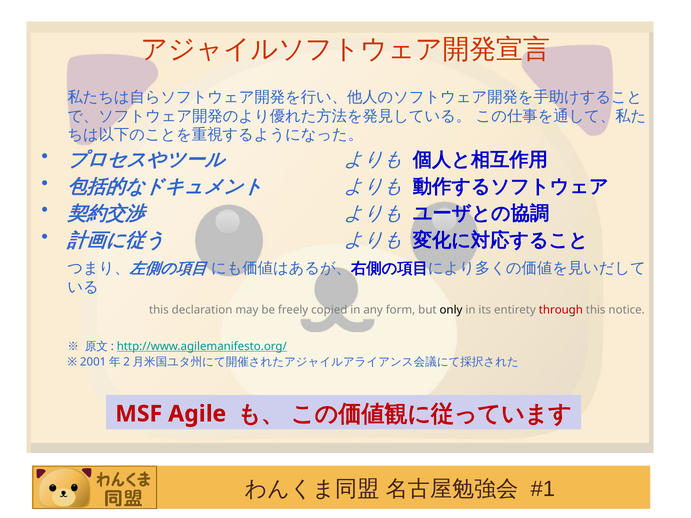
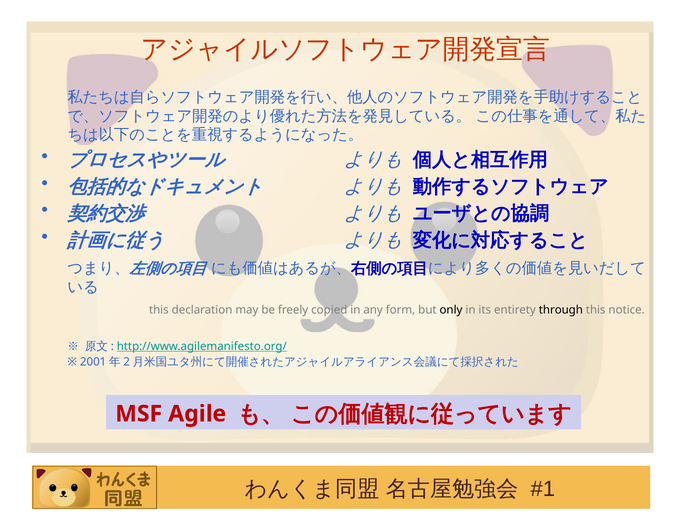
through colour: red -> black (561, 310)
